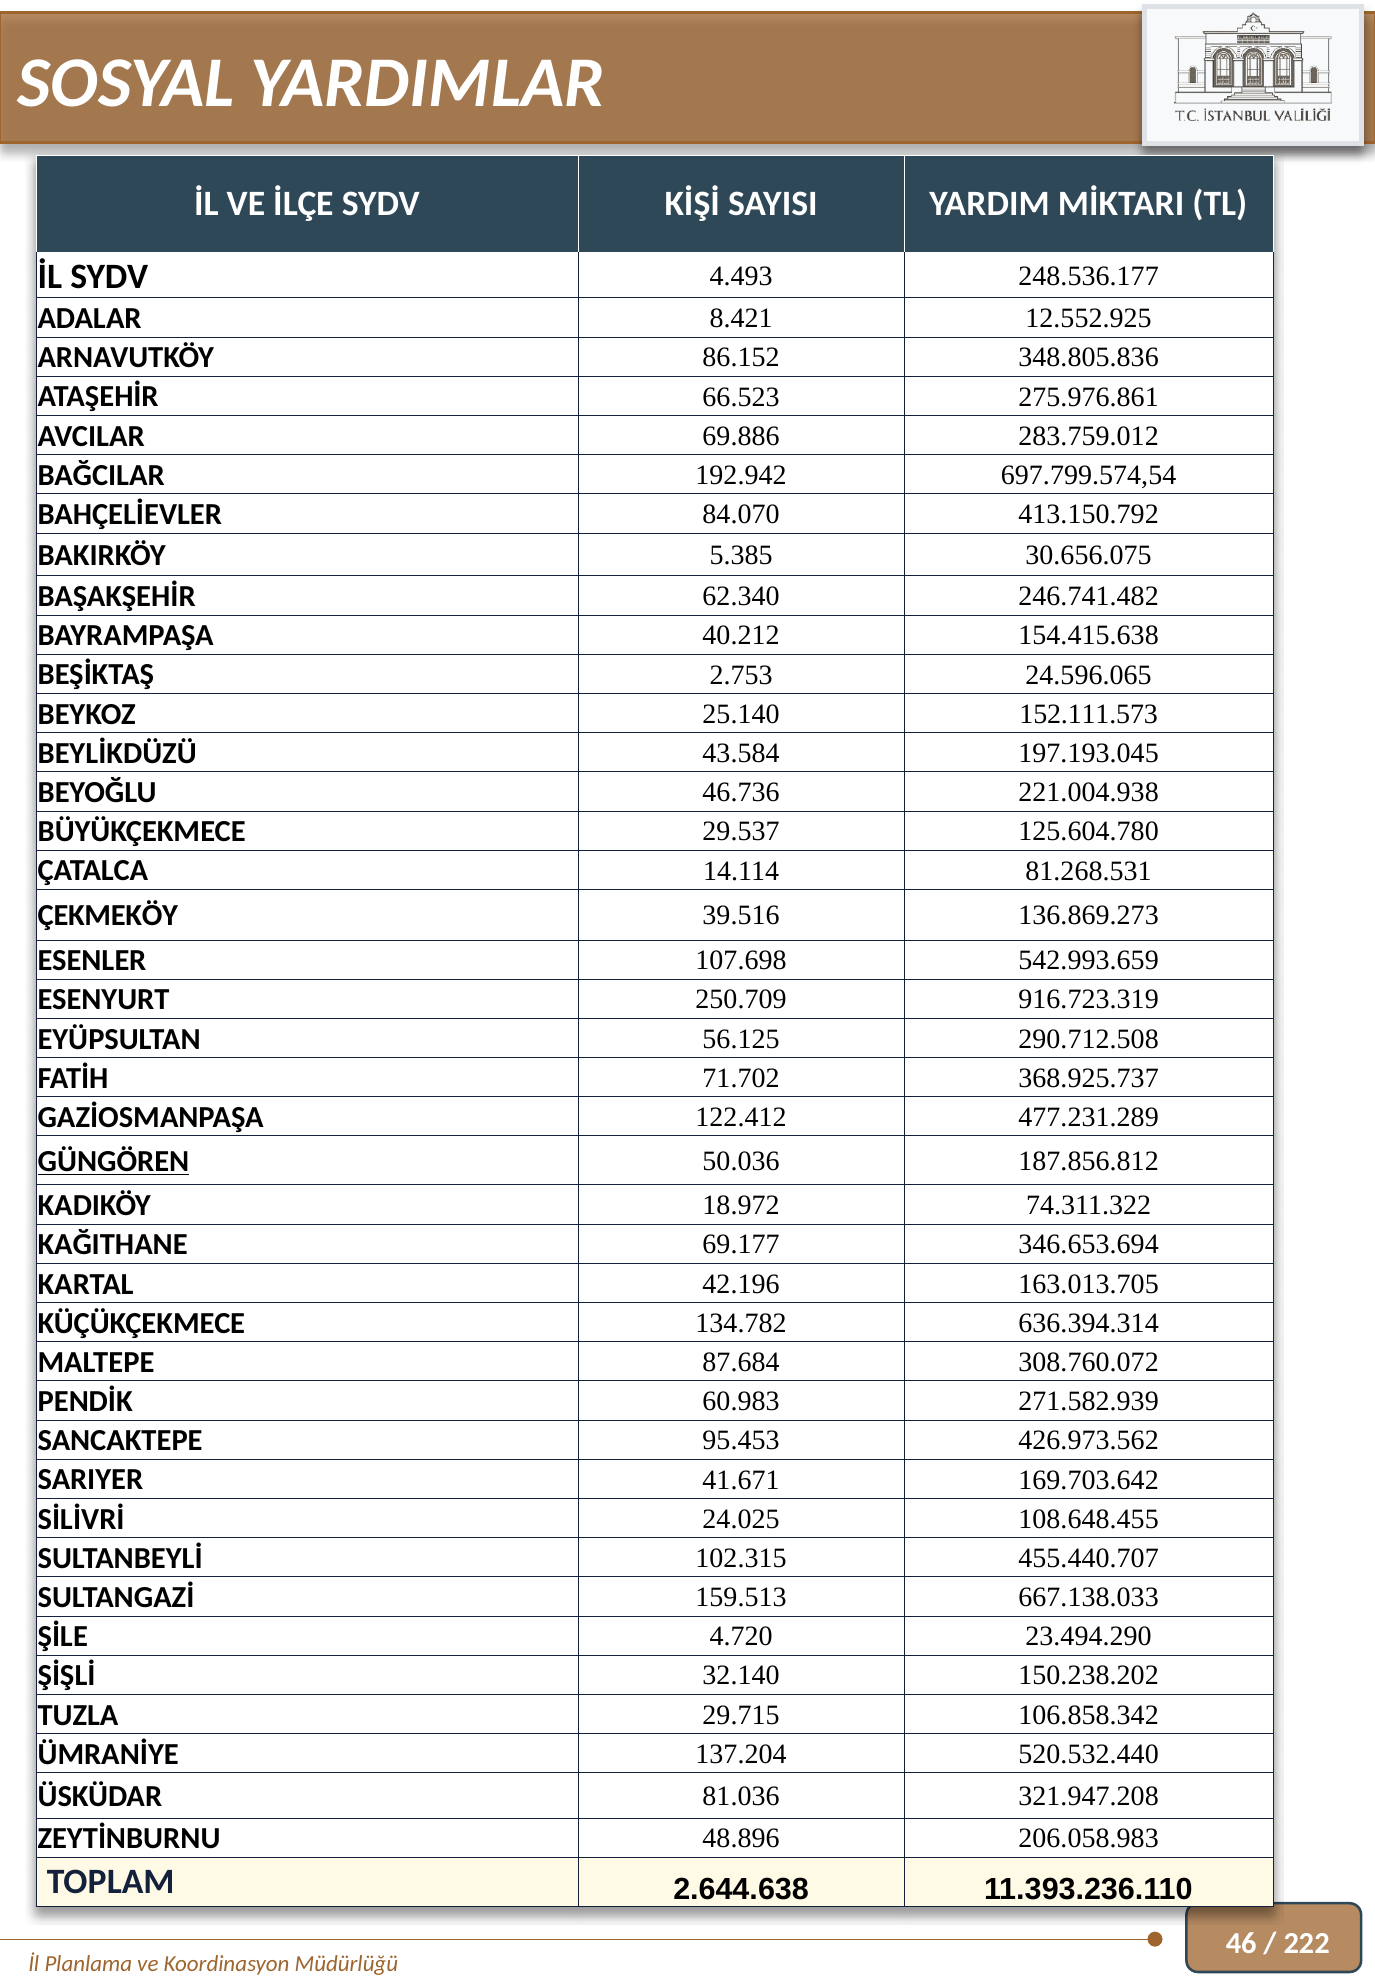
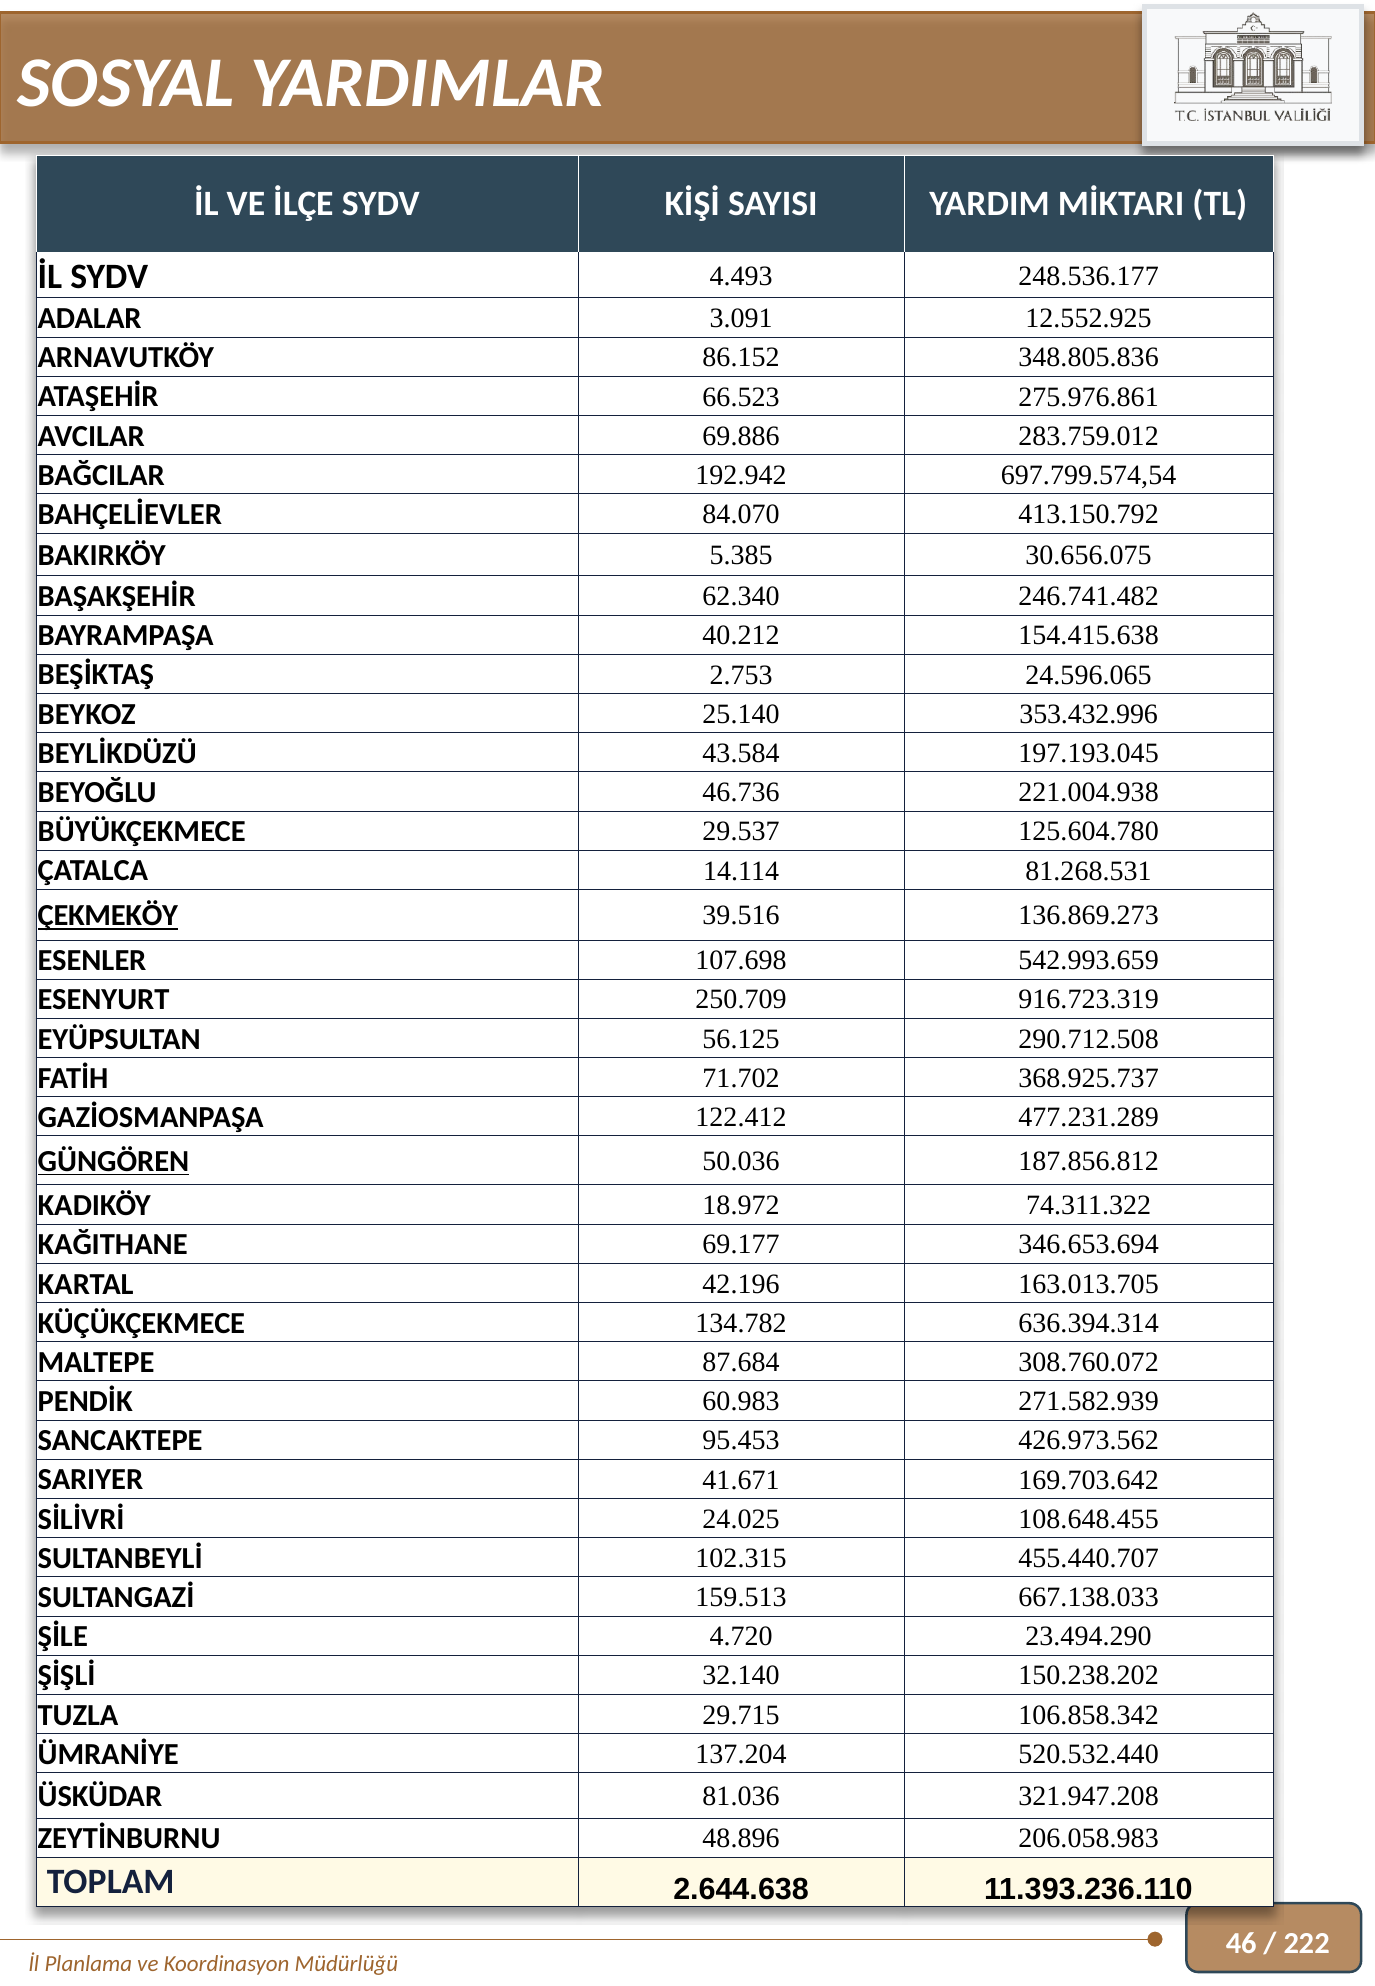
8.421: 8.421 -> 3.091 (741, 318)
152.111.573: 152.111.573 -> 353.432.996 (1089, 714)
ÇEKMEKÖY underline: none -> present (108, 916)
